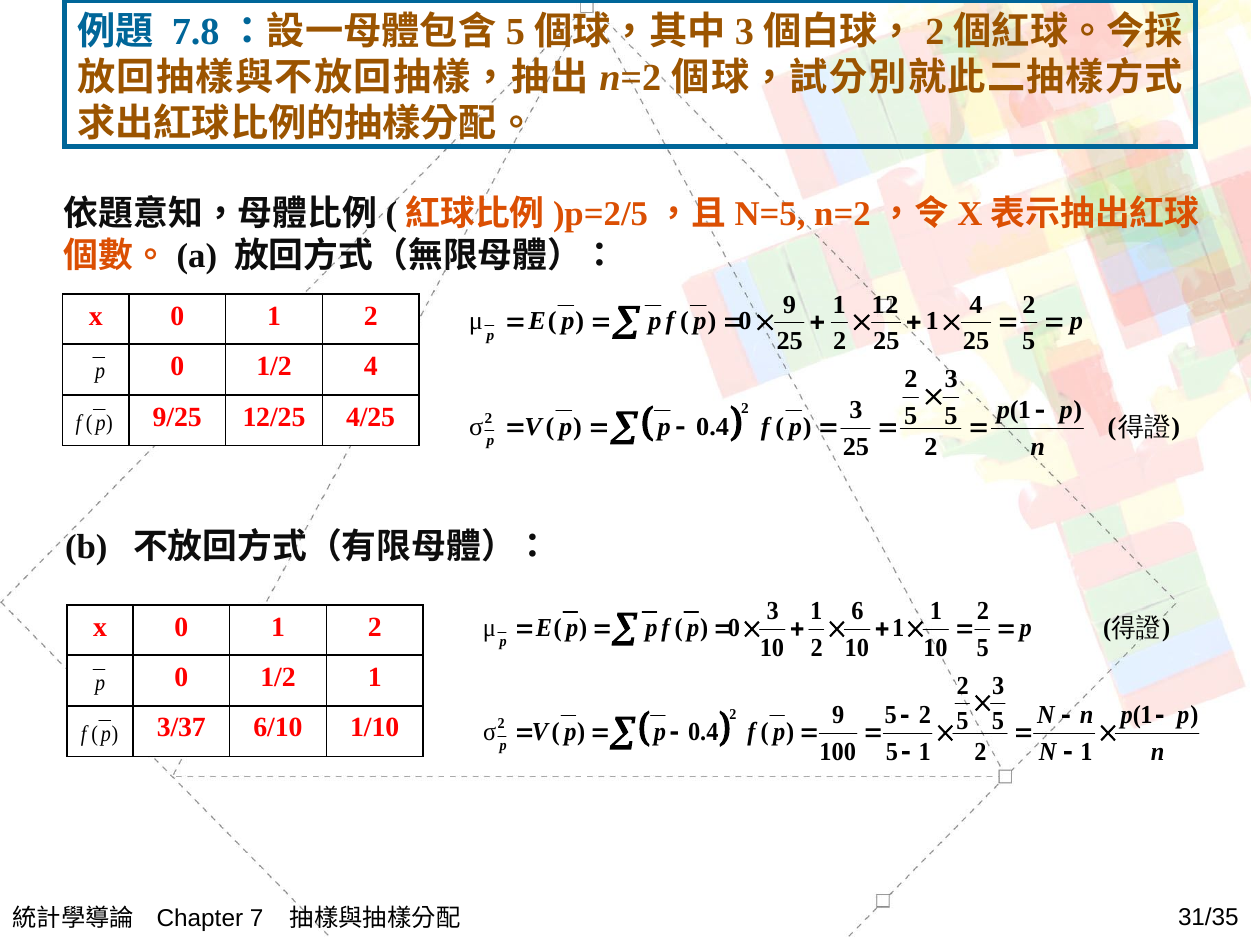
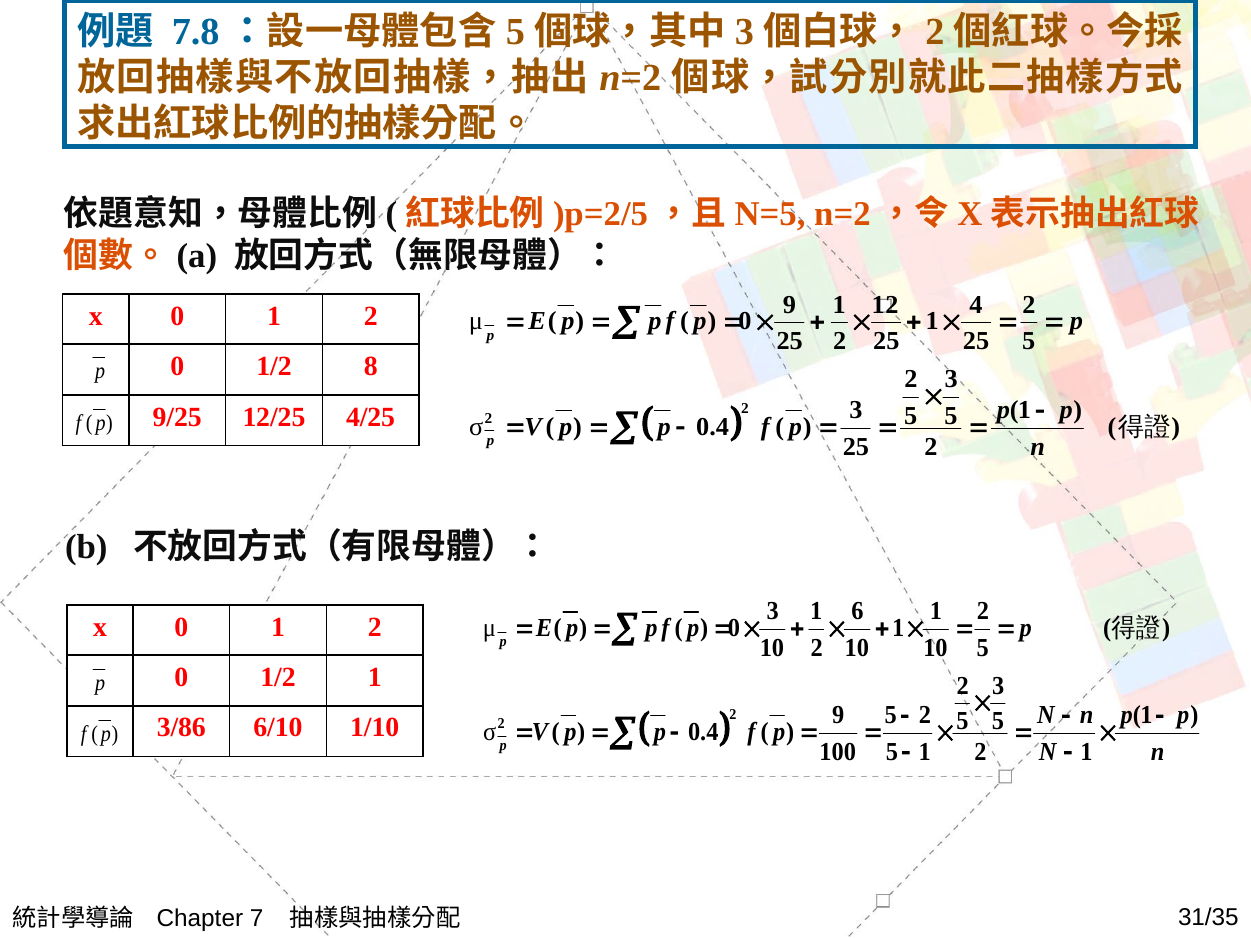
1/2 4: 4 -> 8 (371, 366)
3/37: 3/37 -> 3/86 (181, 728)
